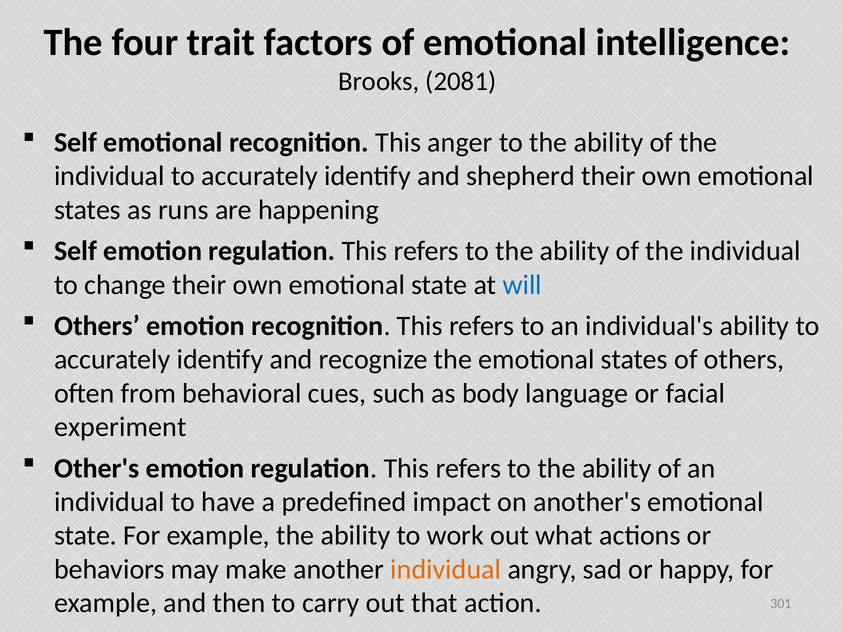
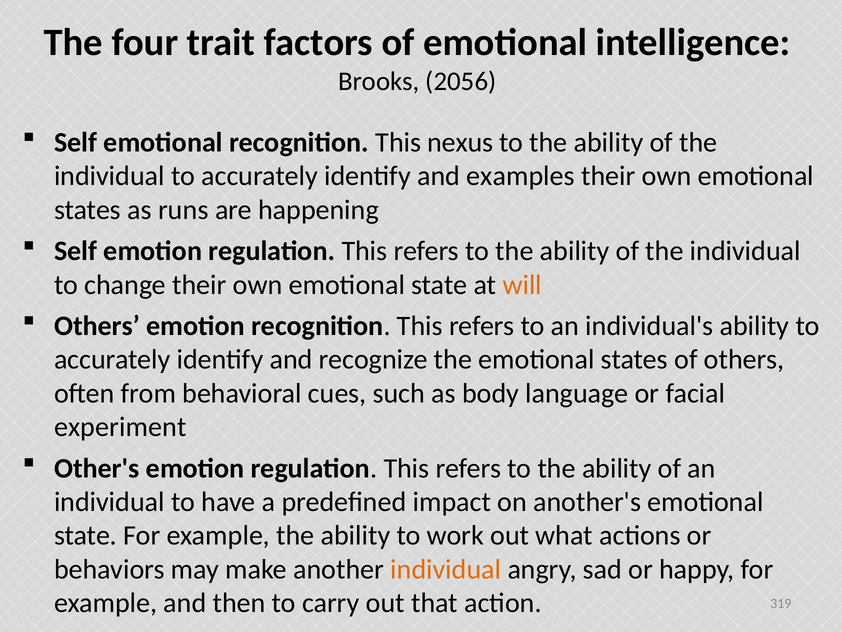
2081: 2081 -> 2056 (461, 81)
anger: anger -> nexus (460, 142)
shepherd: shepherd -> examples (521, 176)
will colour: blue -> orange (522, 285)
301: 301 -> 319 (781, 603)
